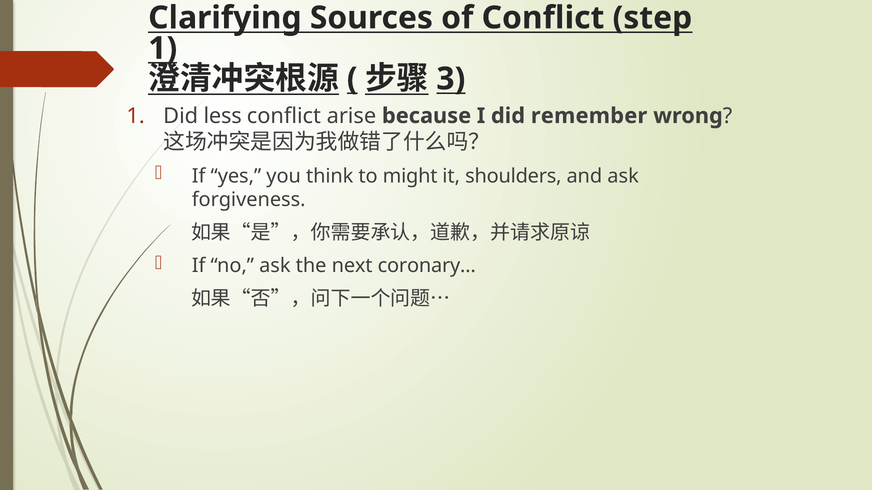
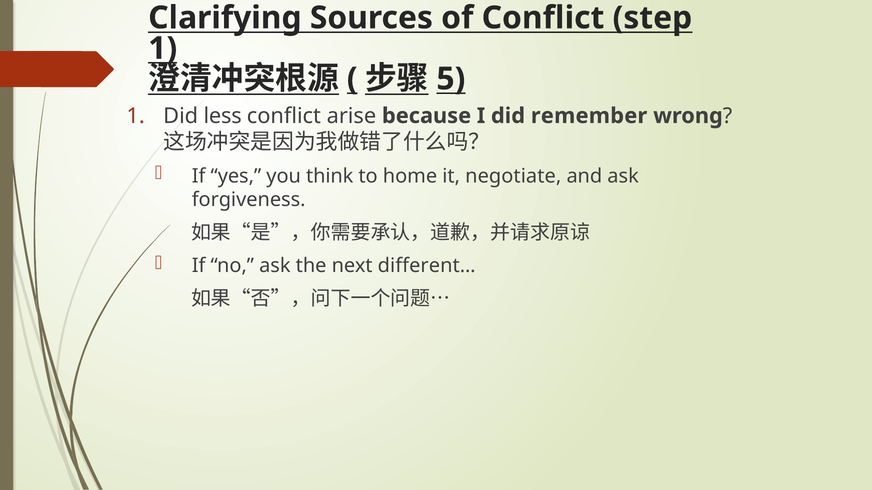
3: 3 -> 5 (451, 79)
might: might -> home (410, 176)
shoulders: shoulders -> negotiate (513, 176)
coronary…: coronary… -> different… (427, 266)
